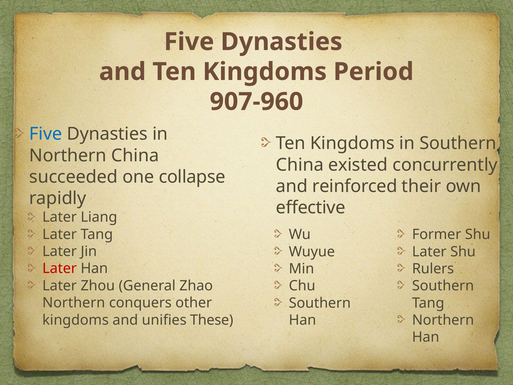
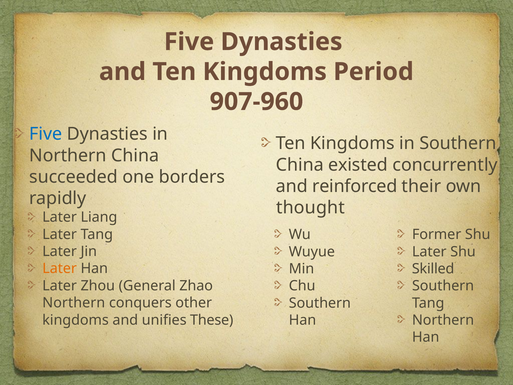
collapse: collapse -> borders (192, 177)
effective: effective -> thought (311, 207)
Later colour: red -> orange (60, 268)
Rulers: Rulers -> Skilled (433, 269)
